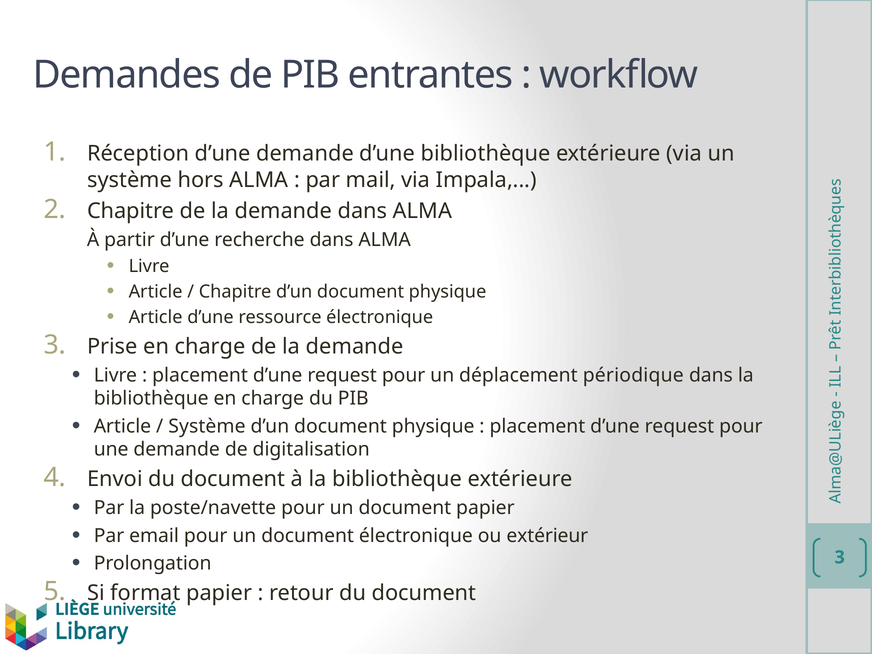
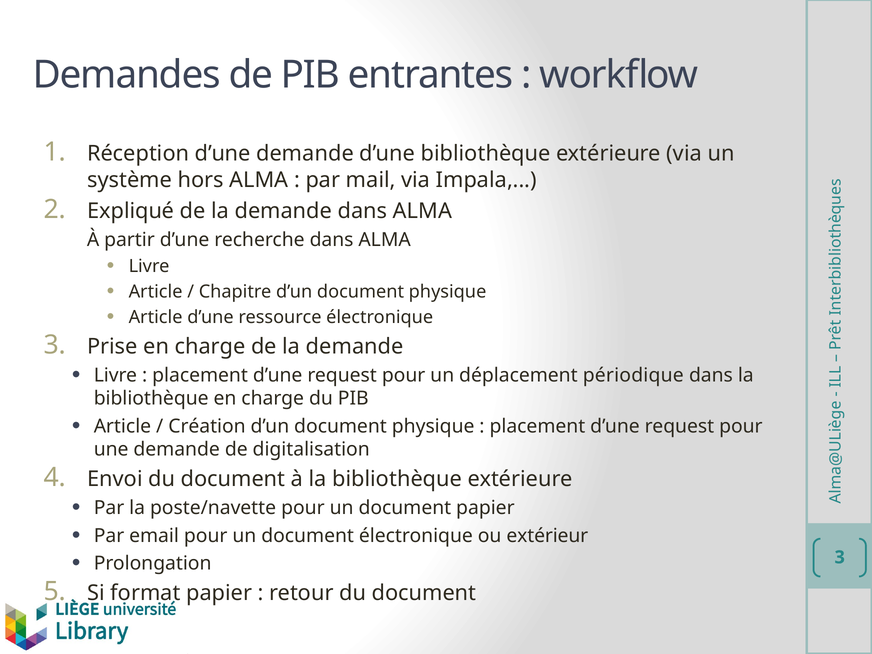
Chapitre: Chapitre -> Expliqué (131, 211)
Système: Système -> Création (207, 426)
